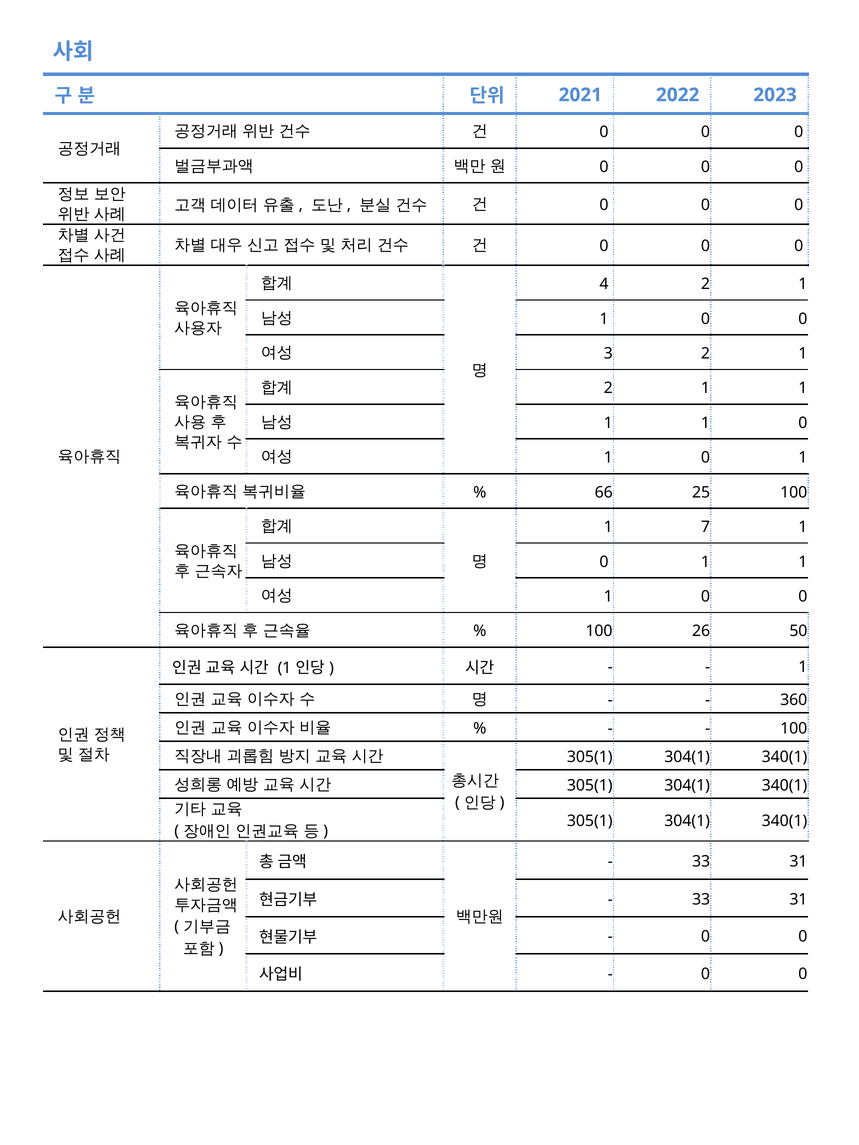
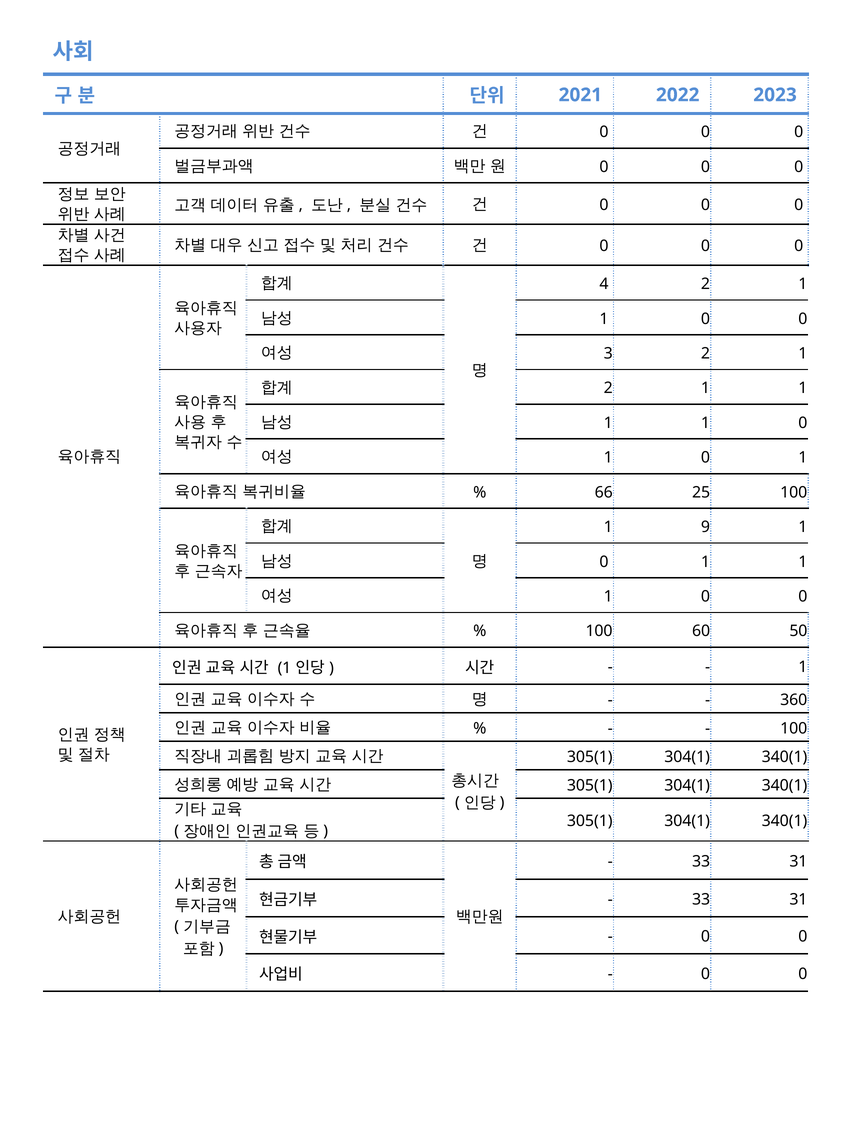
7: 7 -> 9 (706, 527)
26: 26 -> 60 (701, 631)
